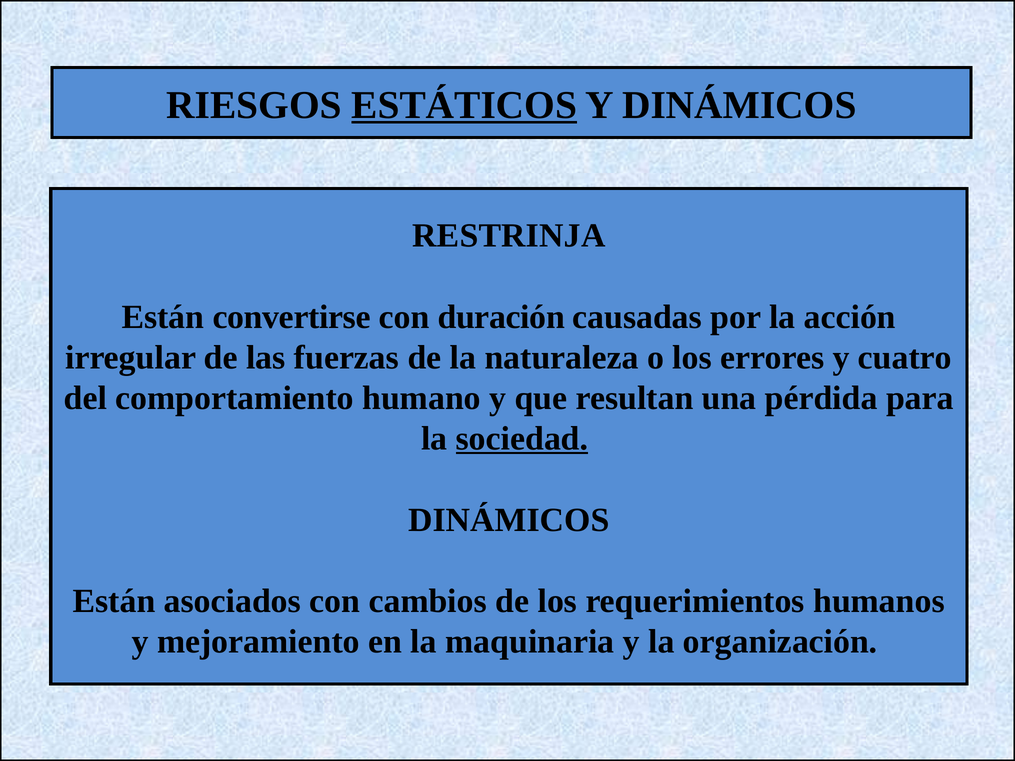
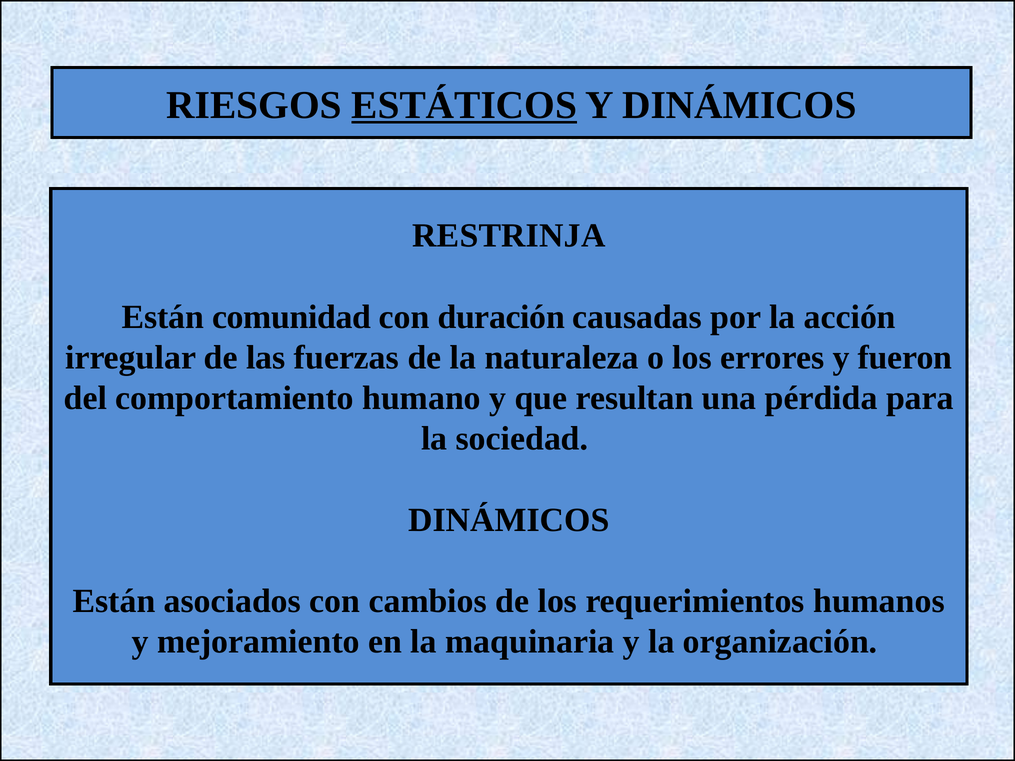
convertirse: convertirse -> comunidad (292, 317)
cuatro: cuatro -> fueron (905, 358)
sociedad underline: present -> none (522, 439)
